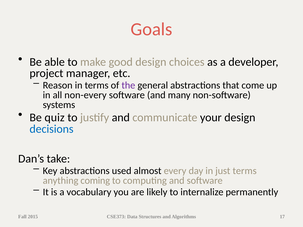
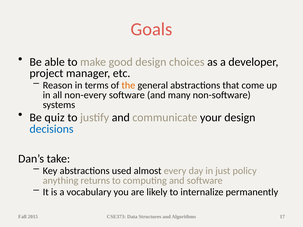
the colour: purple -> orange (128, 85)
just terms: terms -> policy (245, 171)
coming: coming -> returns (95, 181)
